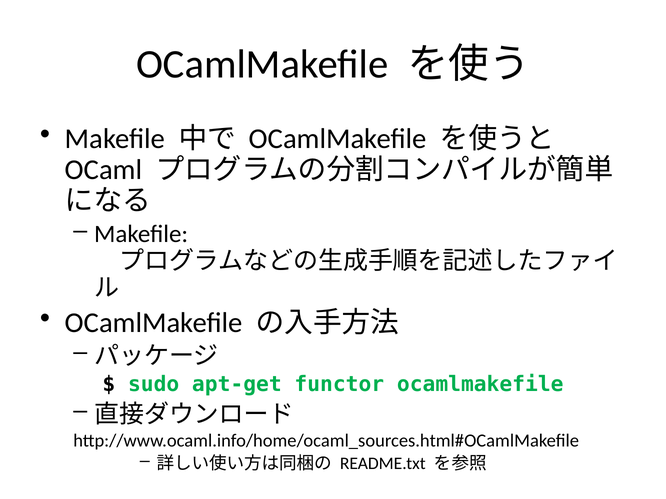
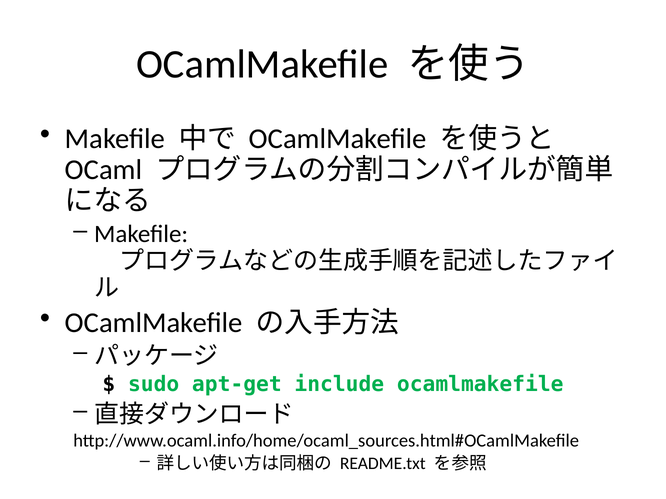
functor: functor -> include (339, 385)
